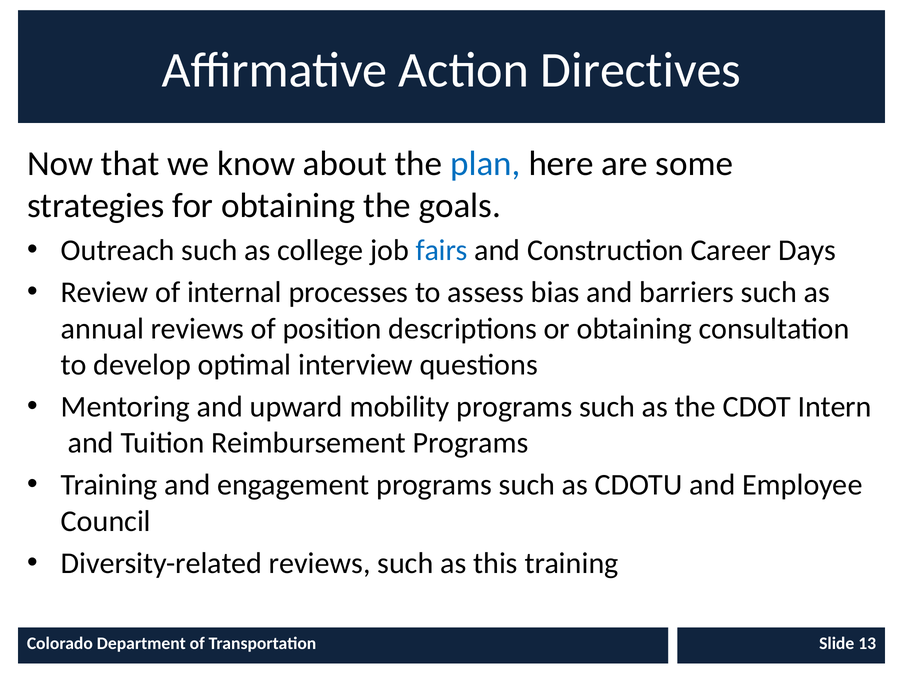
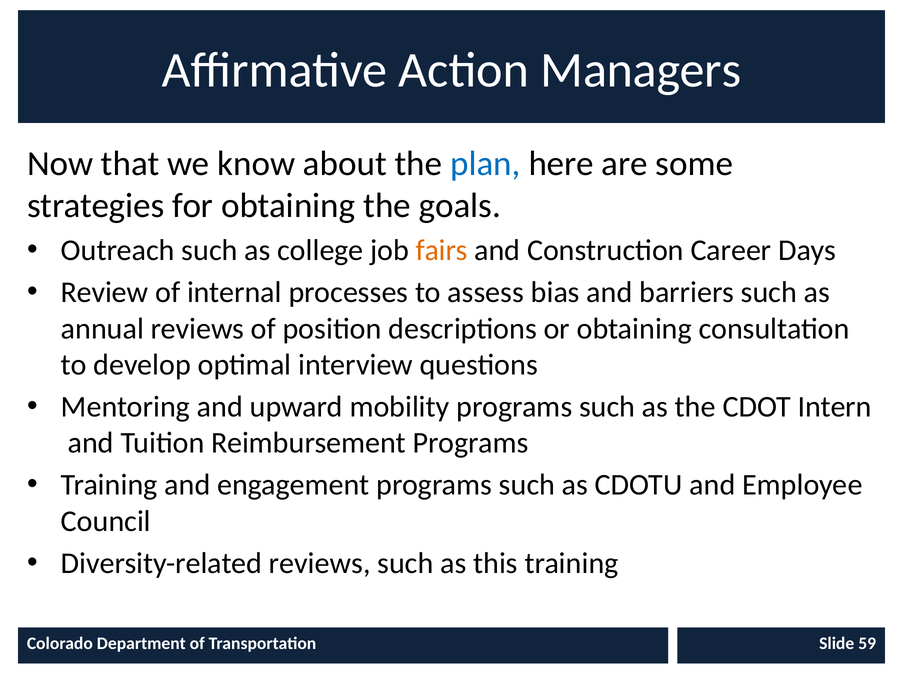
Directives: Directives -> Managers (641, 70)
fairs colour: blue -> orange (442, 250)
13: 13 -> 59 (867, 644)
